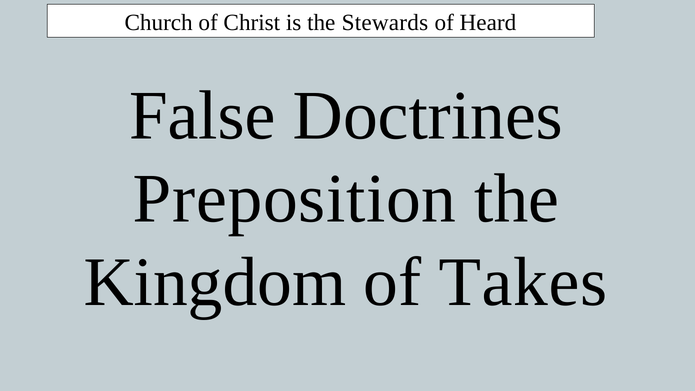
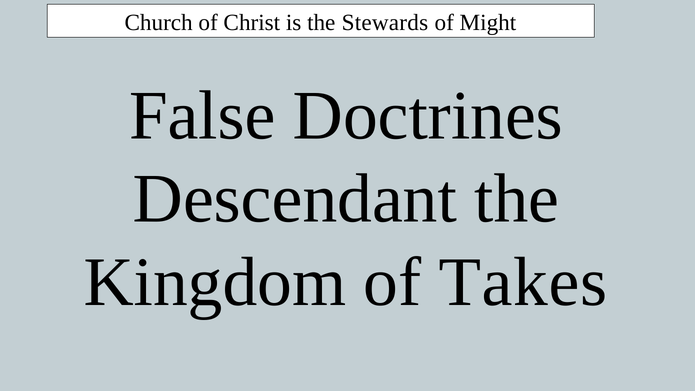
Heard: Heard -> Might (488, 23)
Preposition: Preposition -> Descendant (295, 199)
